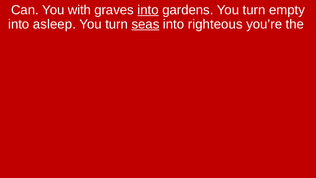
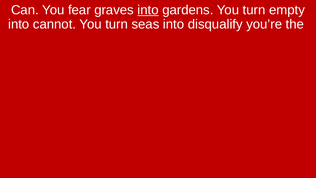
with: with -> fear (79, 10)
asleep: asleep -> cannot (54, 24)
seas underline: present -> none (145, 24)
righteous: righteous -> disqualify (215, 24)
